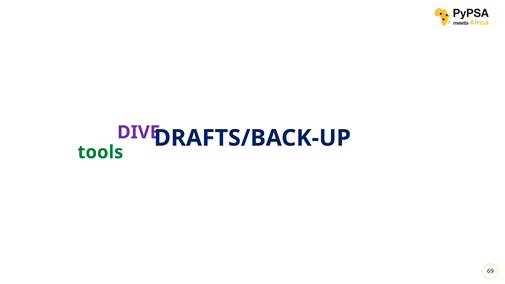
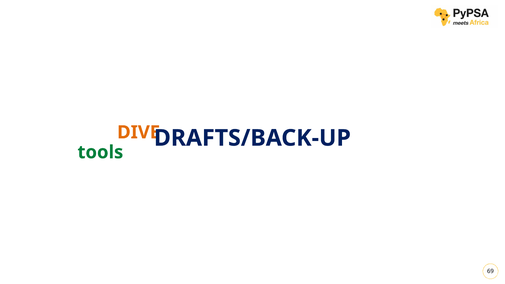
DIVE colour: purple -> orange (139, 132)
